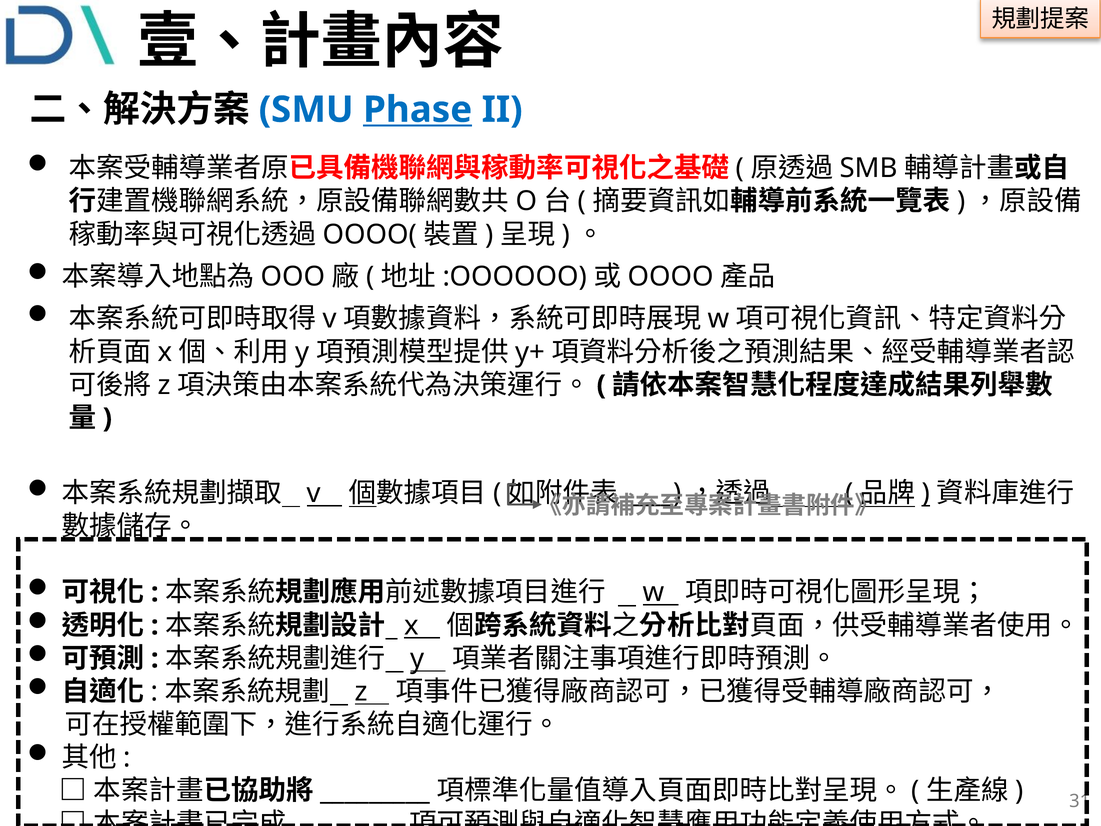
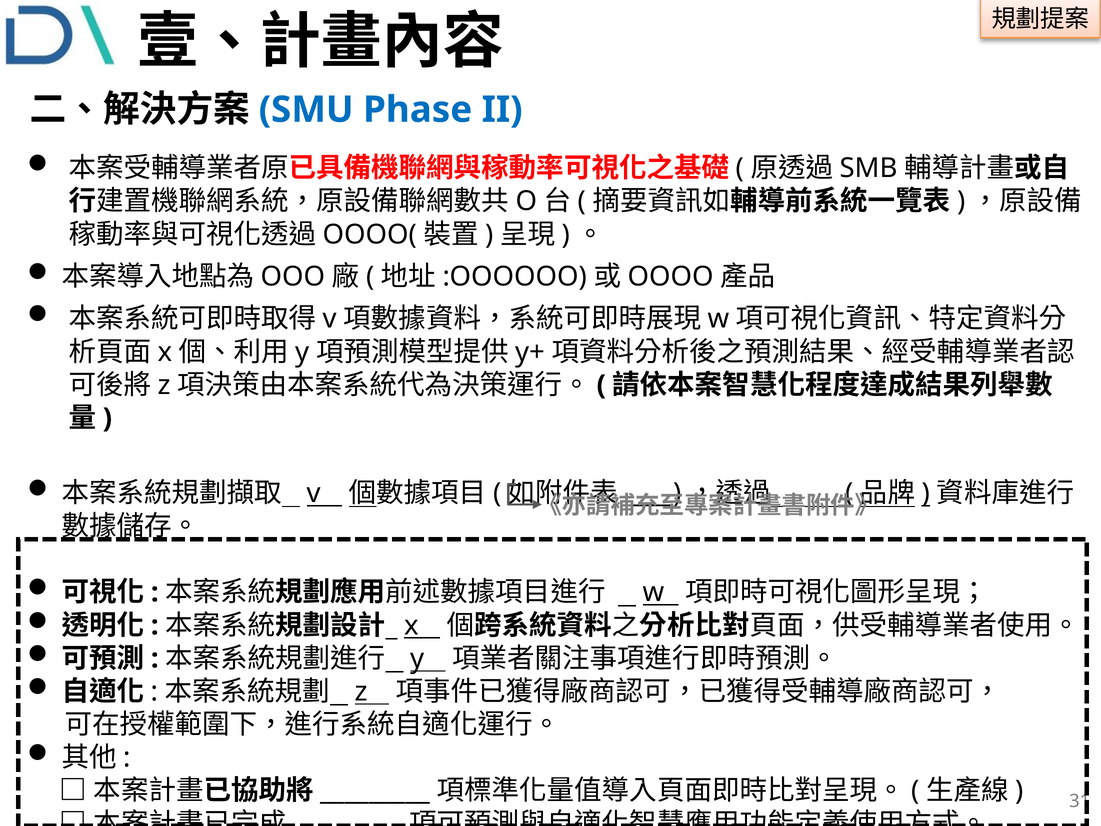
Phase underline: present -> none (418, 110)
